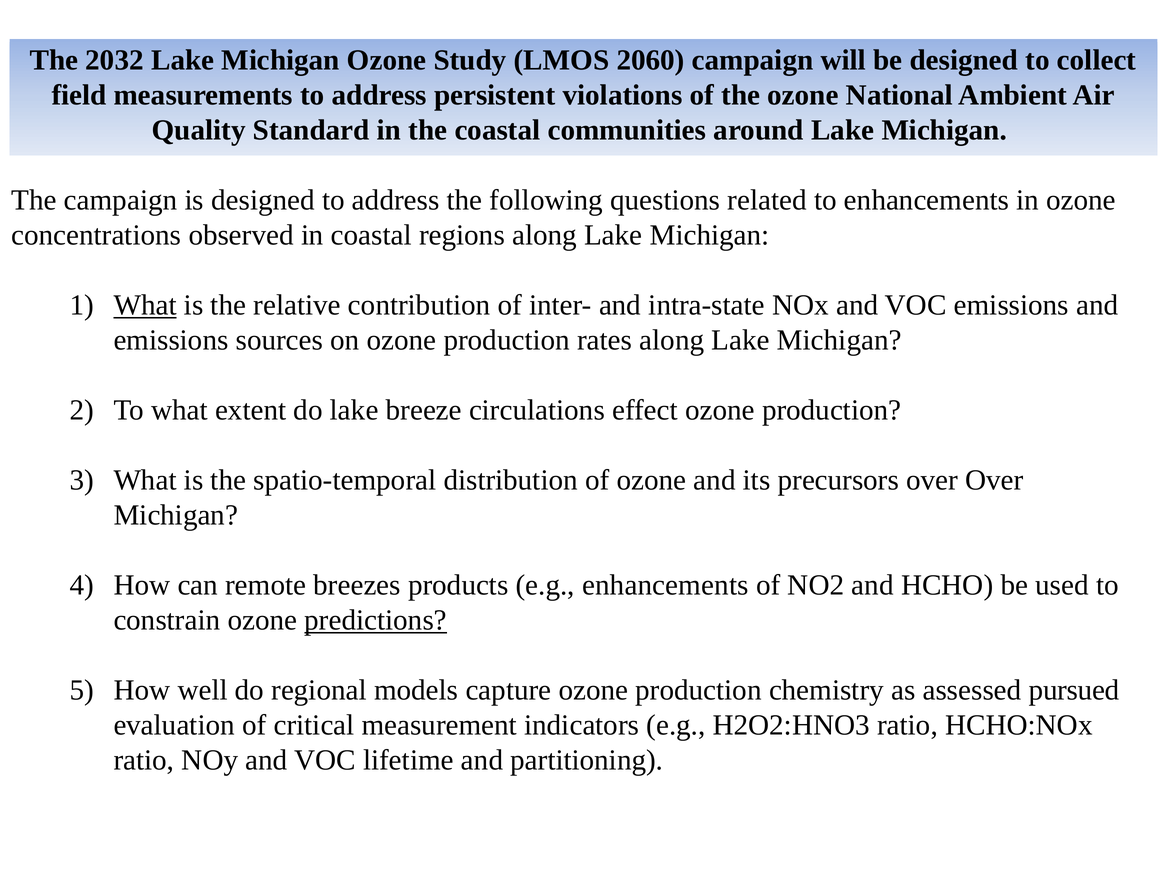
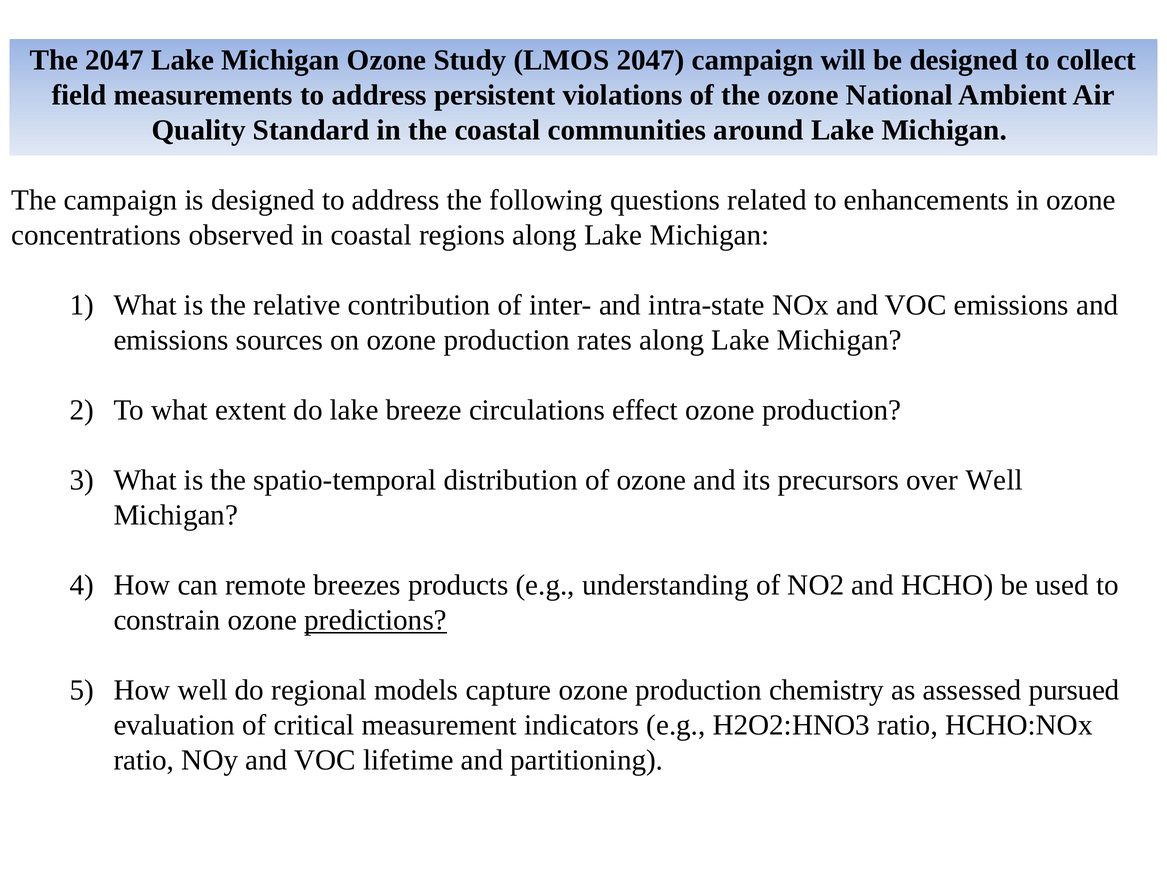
The 2032: 2032 -> 2047 (115, 60)
LMOS 2060: 2060 -> 2047 (651, 60)
What underline: present -> none (145, 305)
over Over: Over -> Well (994, 480)
e.g enhancements: enhancements -> understanding (665, 585)
